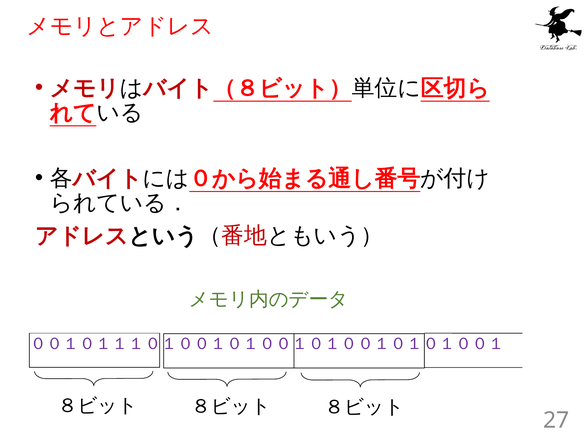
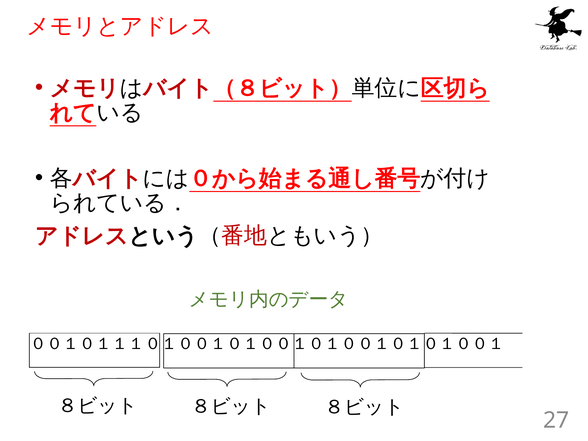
００１０１１１０１００１０１００１０１００１０１０１００１ colour: purple -> black (267, 344)
